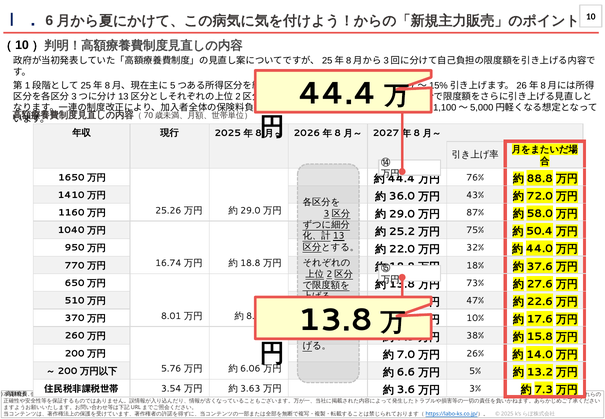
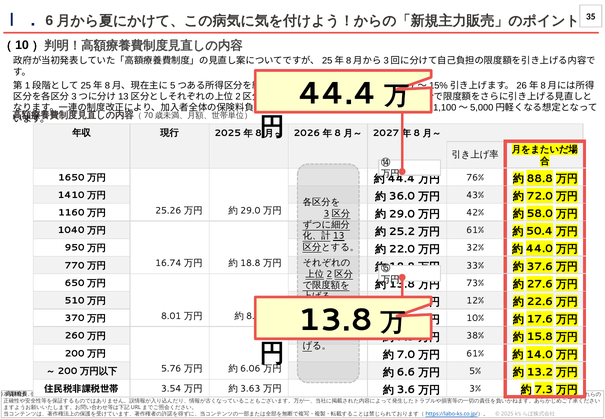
10: 10 -> 35 (591, 16)
87%: 87% -> 42% (475, 213)
75%: 75% -> 61% (475, 230)
18%: 18% -> 33% (475, 265)
47%: 47% -> 12% (475, 301)
26%: 26% -> 61% (475, 353)
